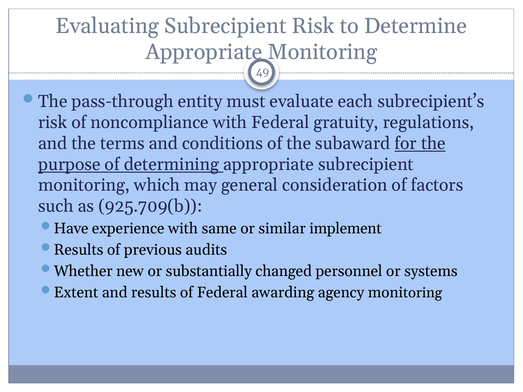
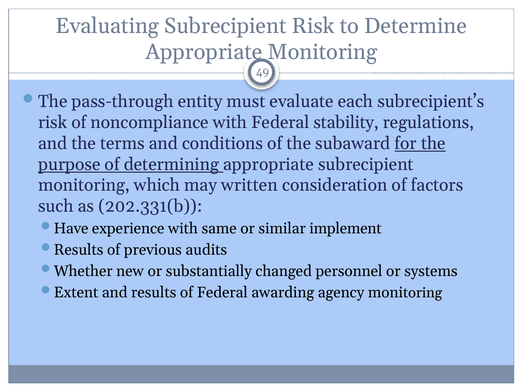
gratuity: gratuity -> stability (346, 123)
general: general -> written (249, 185)
925.709(b: 925.709(b -> 202.331(b (150, 206)
